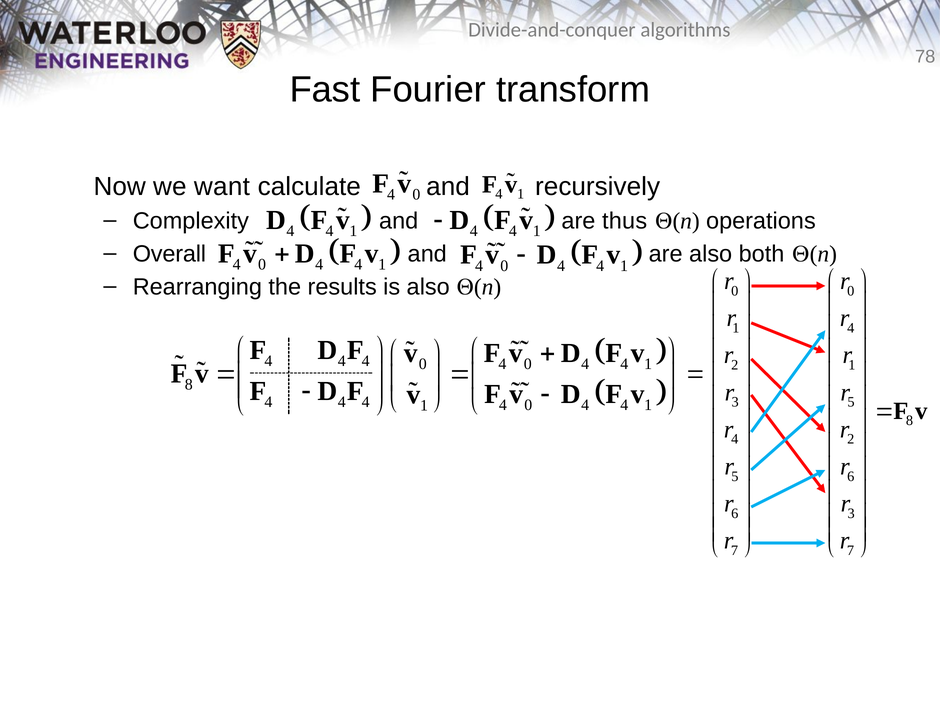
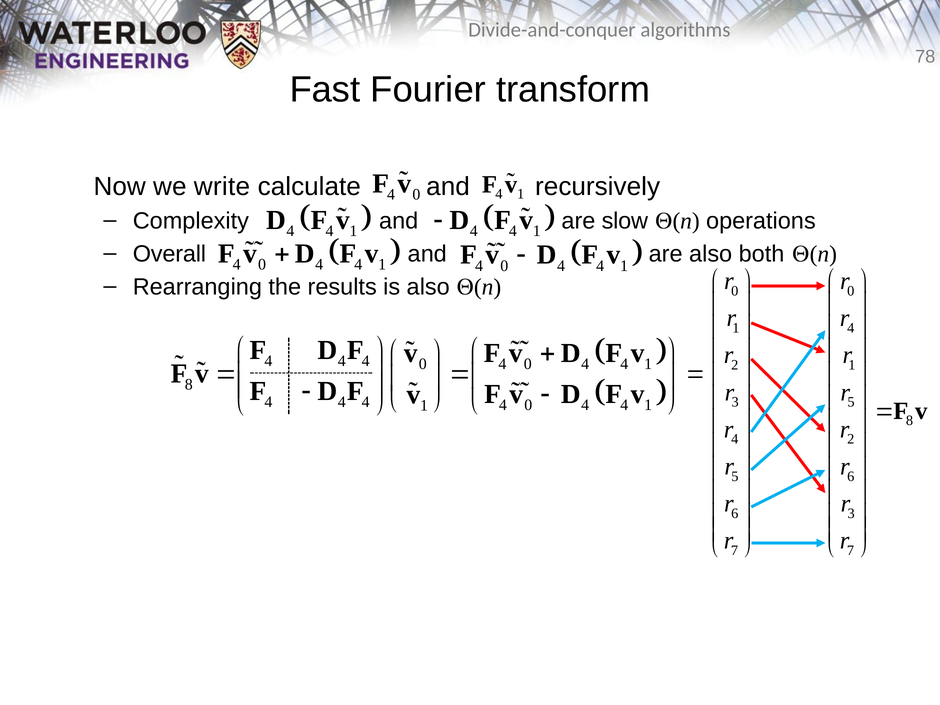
want: want -> write (222, 187)
thus: thus -> slow (625, 221)
